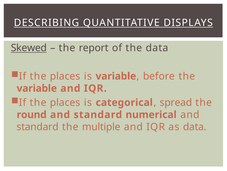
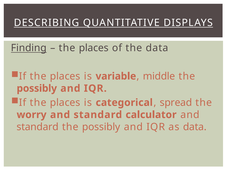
Skewed: Skewed -> Finding (29, 48)
report: report -> places (94, 48)
before: before -> middle (159, 76)
variable: variable -> possibly (37, 88)
round: round -> worry (32, 114)
numerical: numerical -> calculator (151, 114)
multiple: multiple -> possibly (101, 126)
